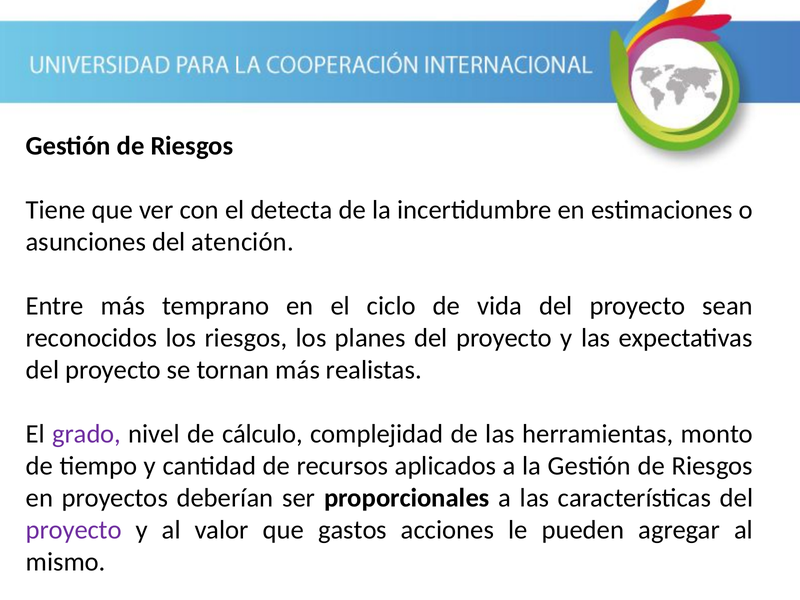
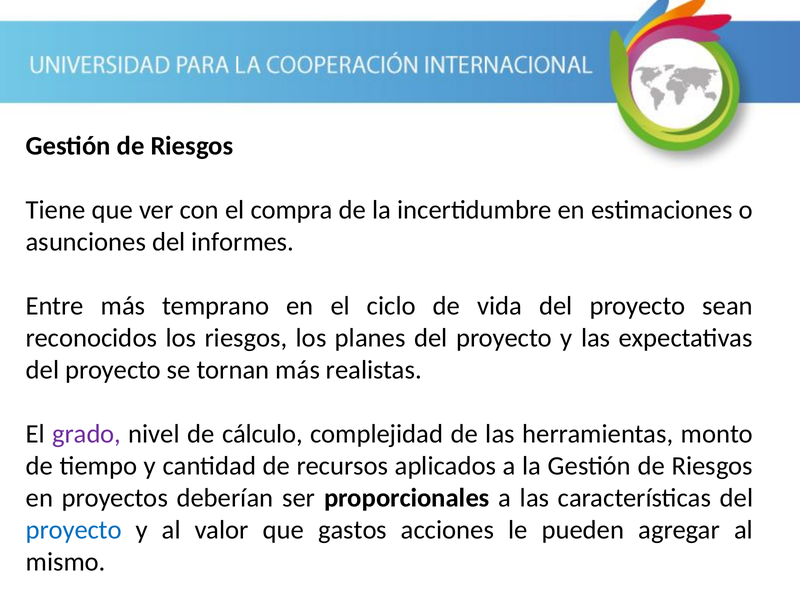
detecta: detecta -> compra (292, 210)
atención: atención -> informes (243, 242)
proyecto colour: purple -> blue (74, 530)
